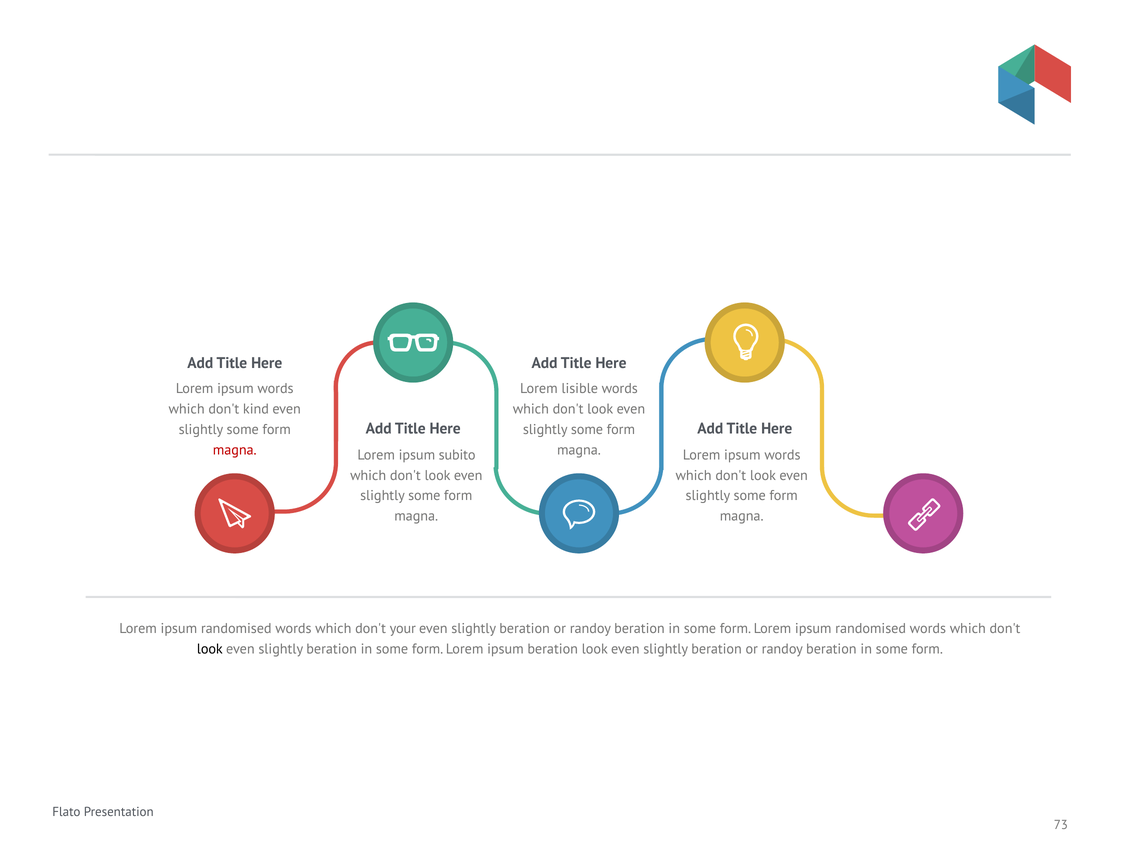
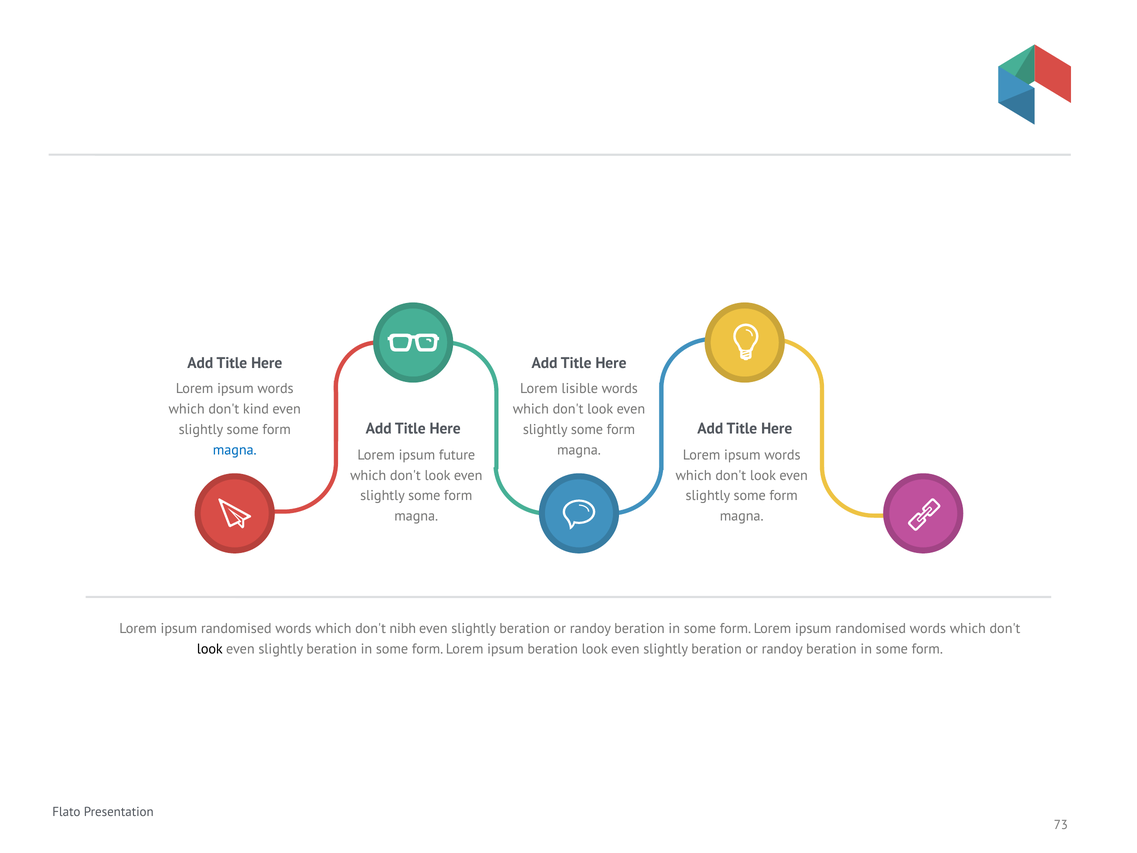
magna colour: red -> blue (235, 450)
subito: subito -> future (457, 455)
your: your -> nibh (403, 629)
